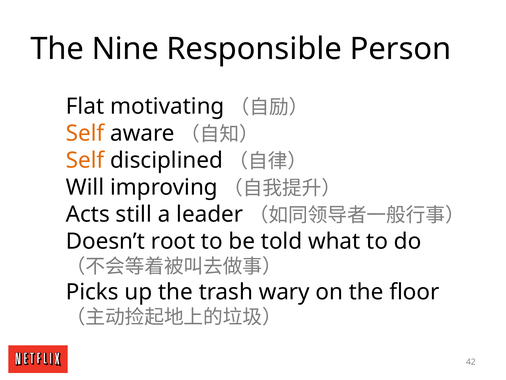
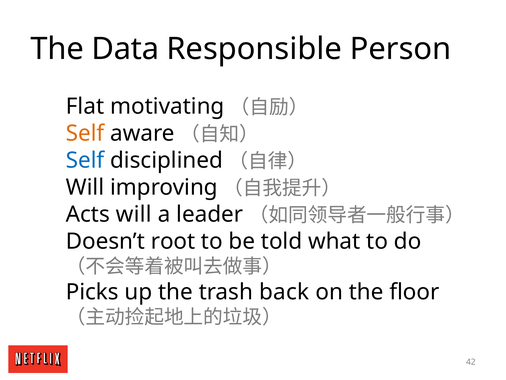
Nine: Nine -> Data (125, 49)
Self colour: orange -> blue (85, 160)
Acts still: still -> will (134, 214)
wary: wary -> back (284, 292)
